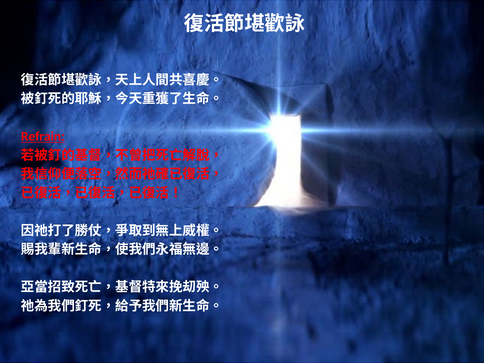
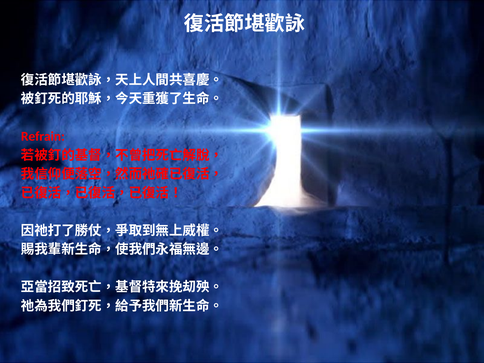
Refrain underline: present -> none (43, 136)
